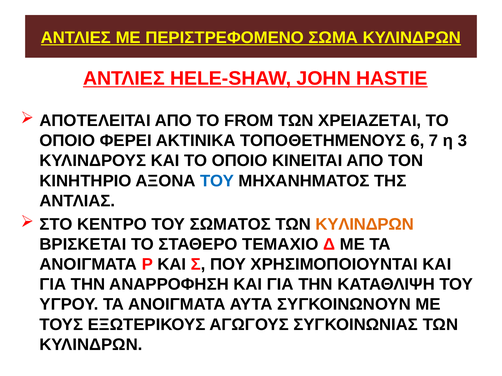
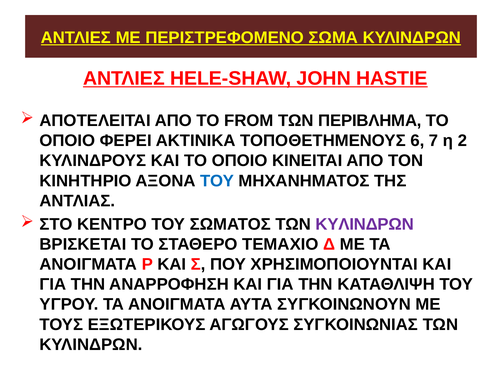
ΧΡΕΙΑΖΕΤΑΙ: ΧΡΕΙΑΖΕΤΑΙ -> ΠΕΡΙΒΛΗΜΑ (370, 121)
3: 3 -> 2 (462, 141)
ΚΥΛΙΝΔΡΩΝ colour: orange -> purple (365, 225)
